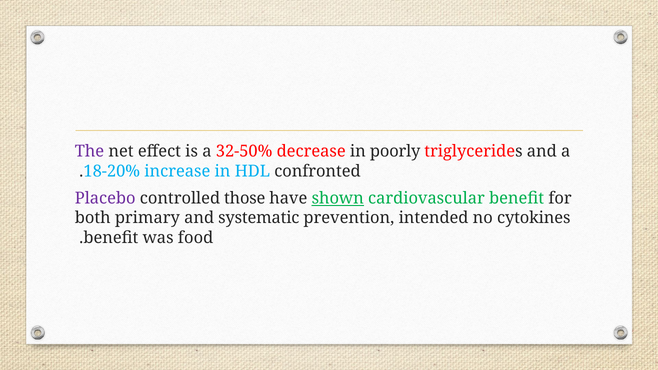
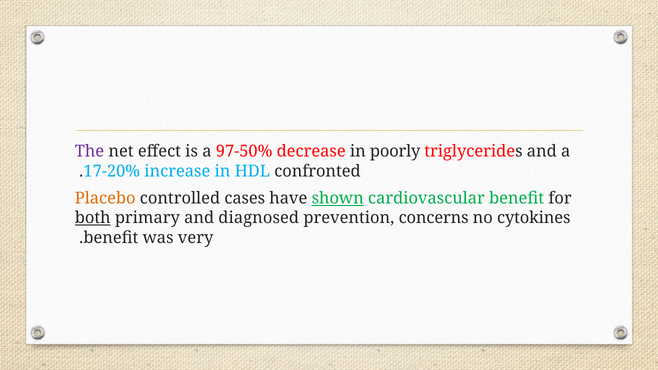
32-50%: 32-50% -> 97-50% (244, 151)
18-20%: 18-20% -> 17-20% (112, 171)
Placebo colour: purple -> orange (105, 198)
those: those -> cases (245, 198)
both underline: none -> present (93, 218)
systematic: systematic -> diagnosed (259, 218)
intended: intended -> concerns (434, 218)
food: food -> very (196, 238)
